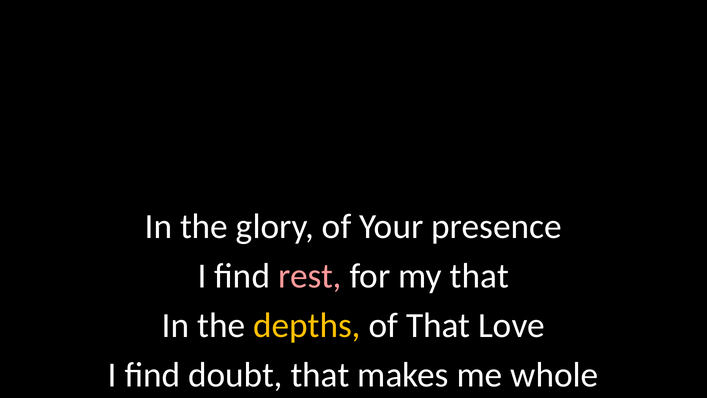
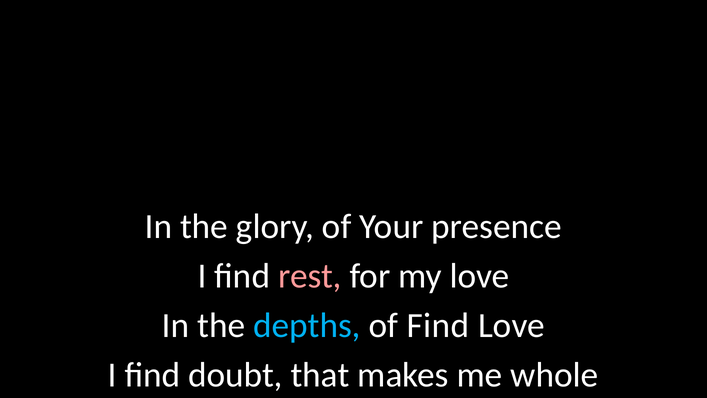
my that: that -> love (480, 276)
depths colour: yellow -> light blue (307, 325)
of That: That -> Find (438, 325)
